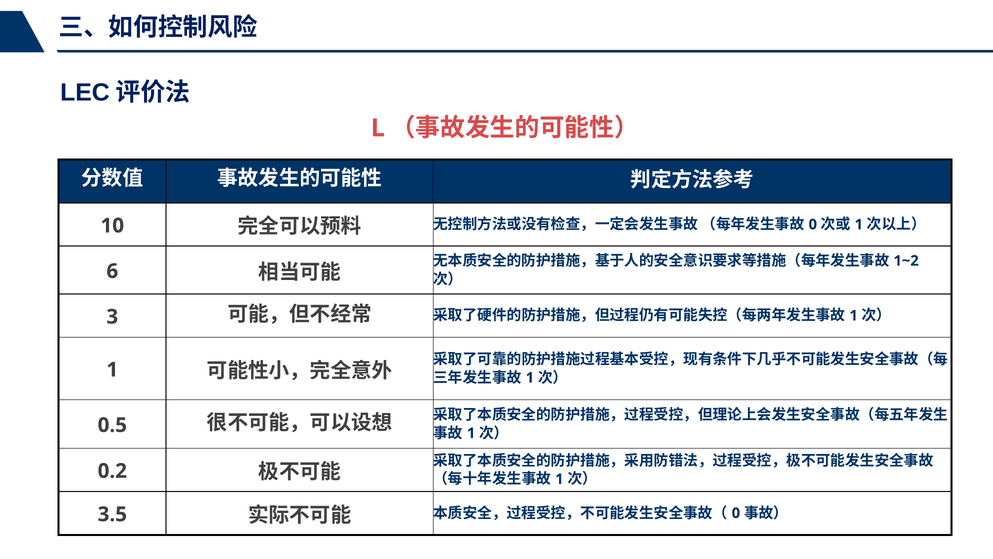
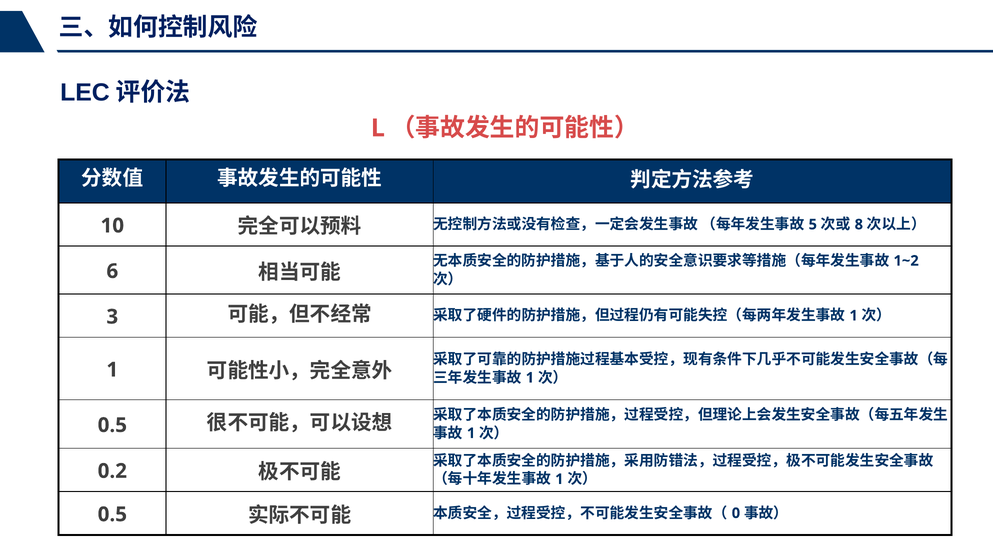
0: 0 -> 5 (813, 224)
1: 1 -> 8 (859, 224)
3.5: 3.5 -> 0.5 (112, 514)
